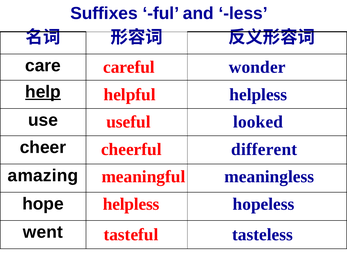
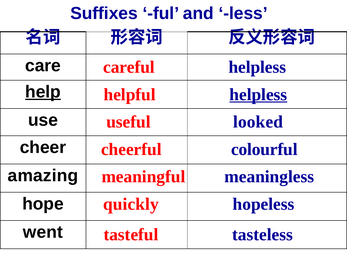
careful wonder: wonder -> helpless (257, 67)
helpless underline: none -> present (258, 94)
different: different -> colourful (264, 149)
helpless: helpless -> quickly (131, 204)
